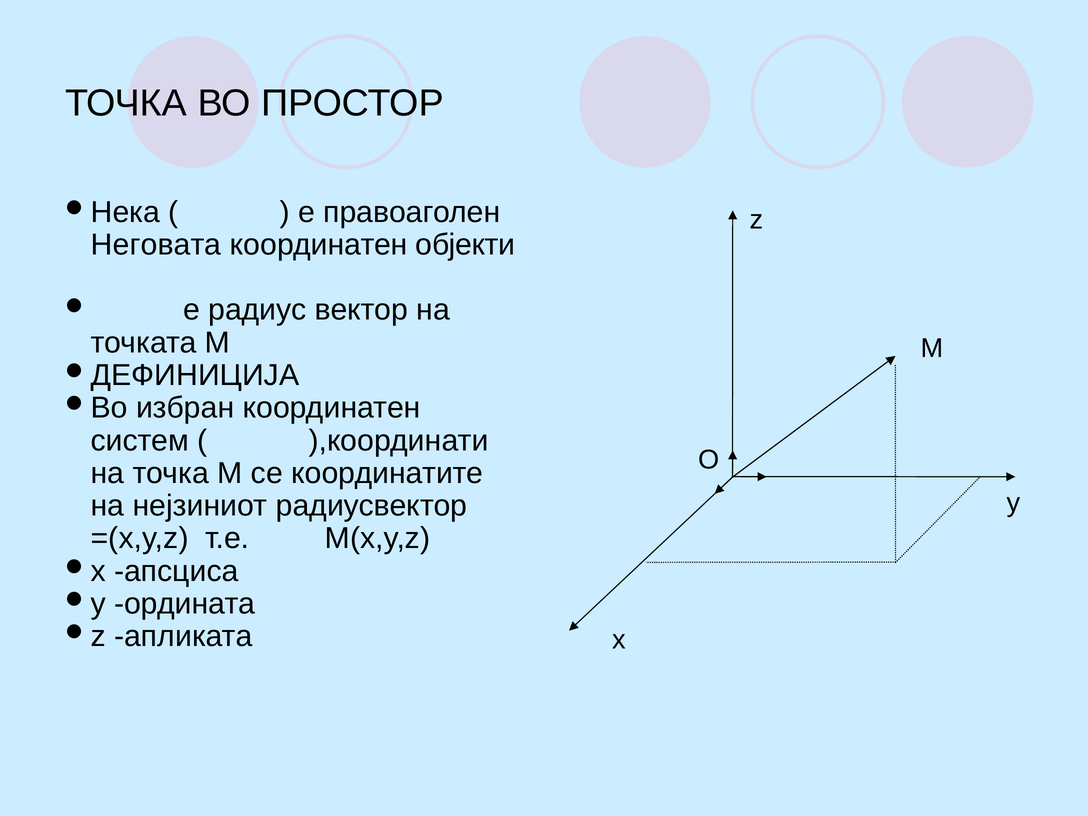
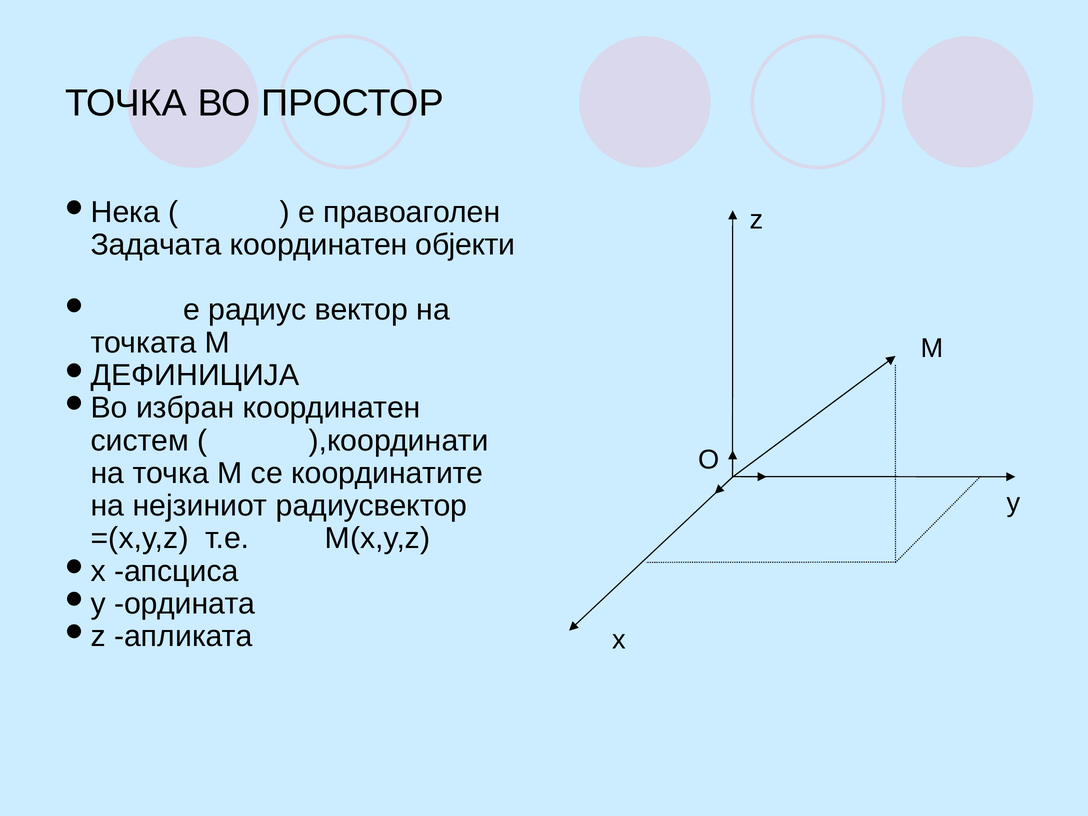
Неговата: Неговата -> Задачата (156, 245)
